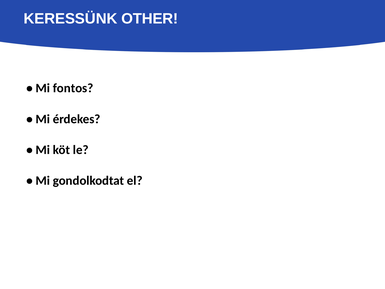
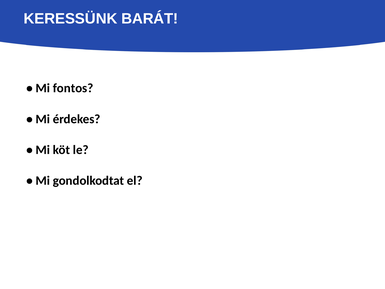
OTHER: OTHER -> BARÁT (150, 19)
